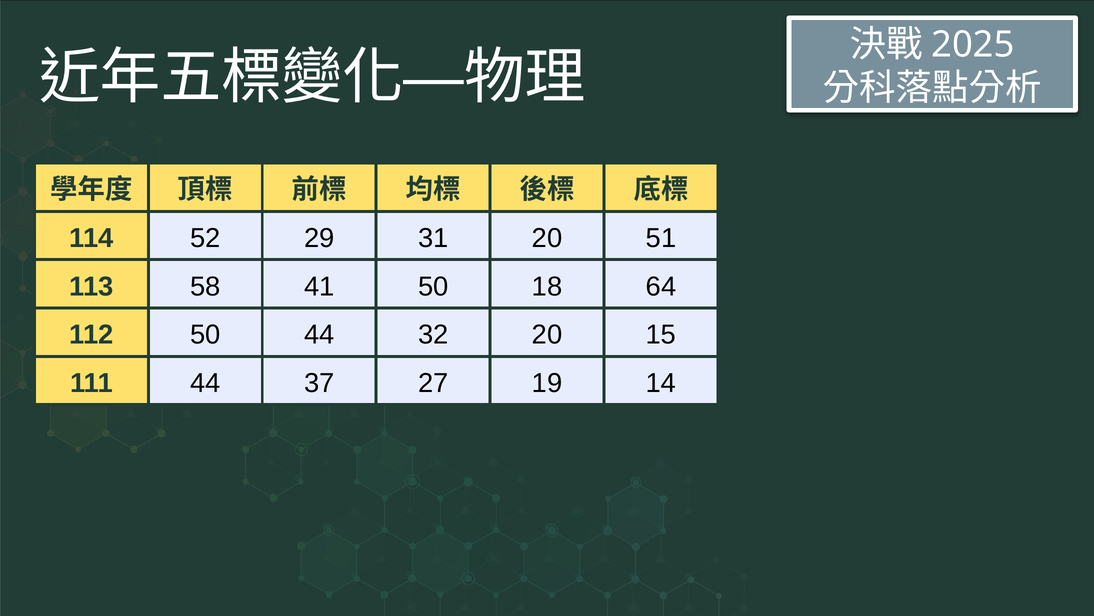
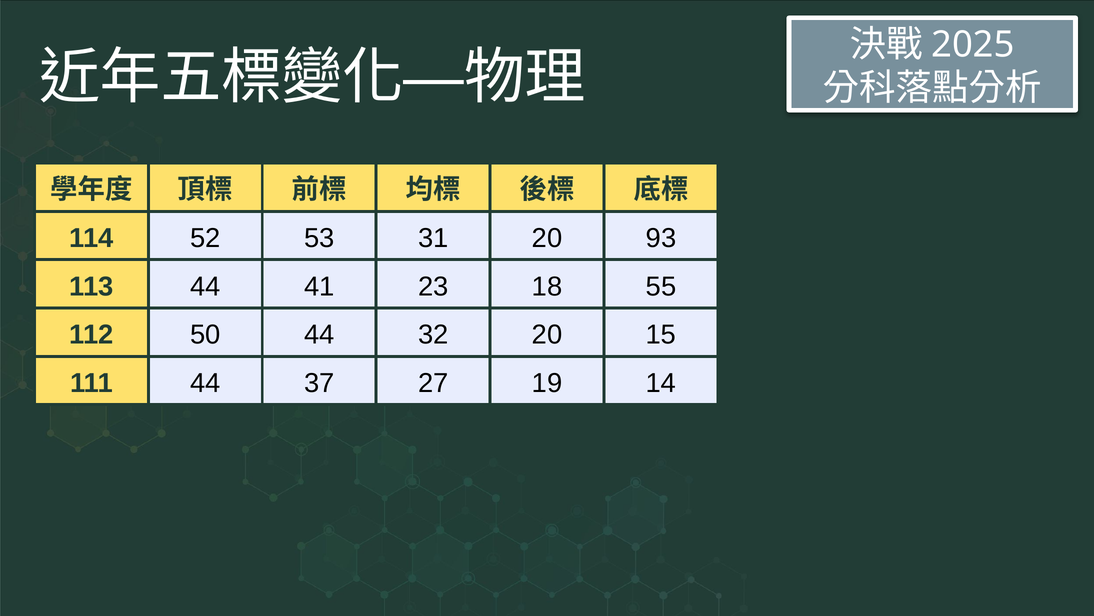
29: 29 -> 53 (319, 238)
51: 51 -> 93 (661, 238)
113 58: 58 -> 44 (205, 286)
41 50: 50 -> 23 (433, 286)
64: 64 -> 55 (661, 286)
